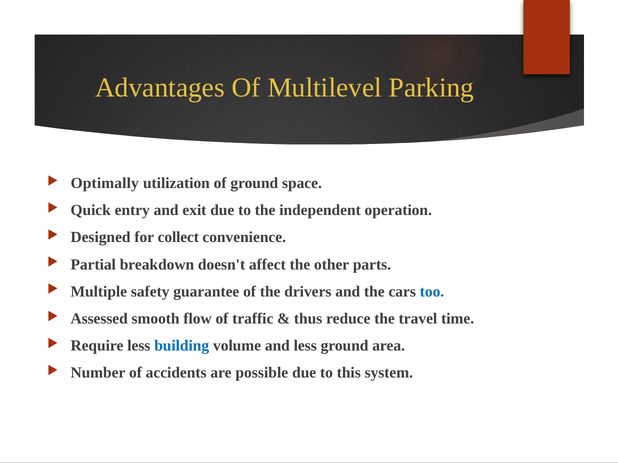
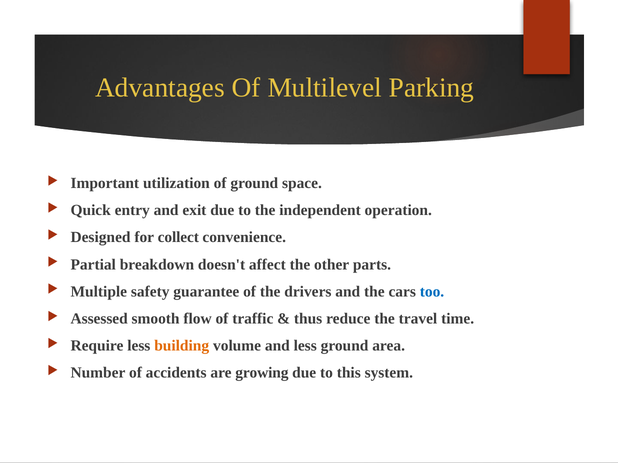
Optimally: Optimally -> Important (105, 183)
building colour: blue -> orange (182, 346)
possible: possible -> growing (262, 373)
